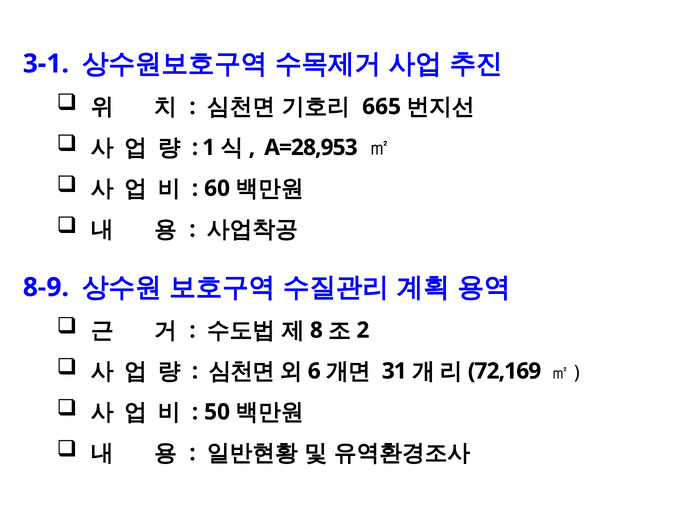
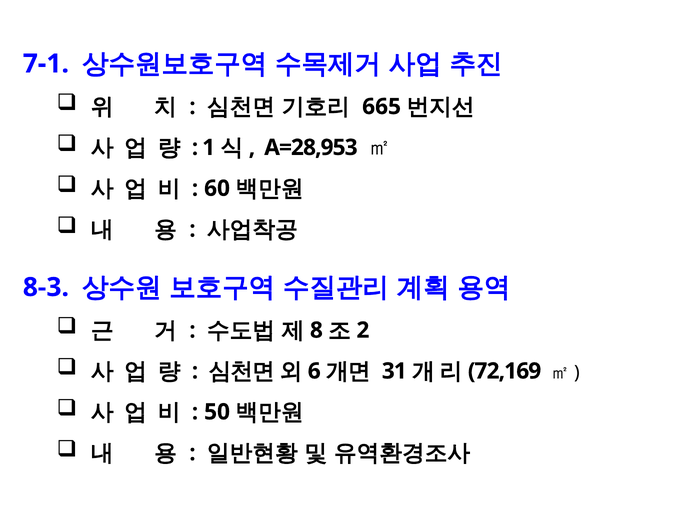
3-1: 3-1 -> 7-1 (46, 64)
8-9: 8-9 -> 8-3 (46, 287)
